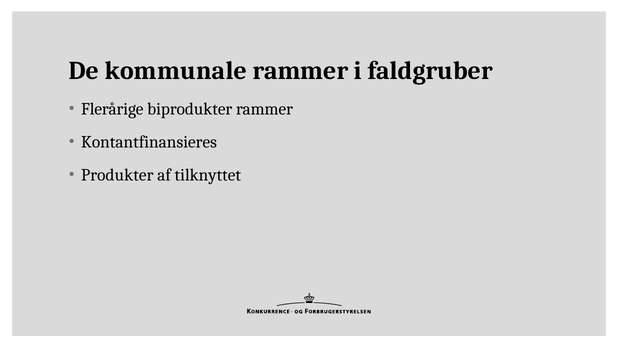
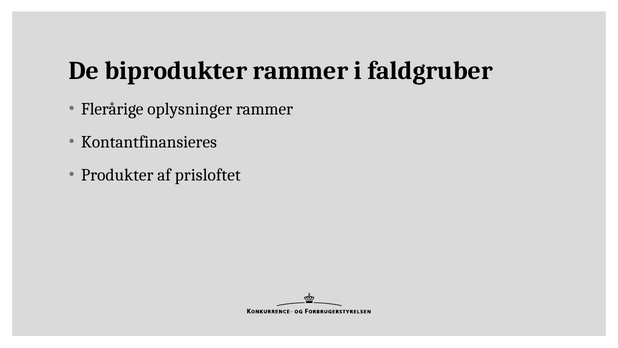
kommunale: kommunale -> biprodukter (176, 71)
biprodukter: biprodukter -> oplysninger (190, 109)
tilknyttet: tilknyttet -> prisloftet (208, 175)
